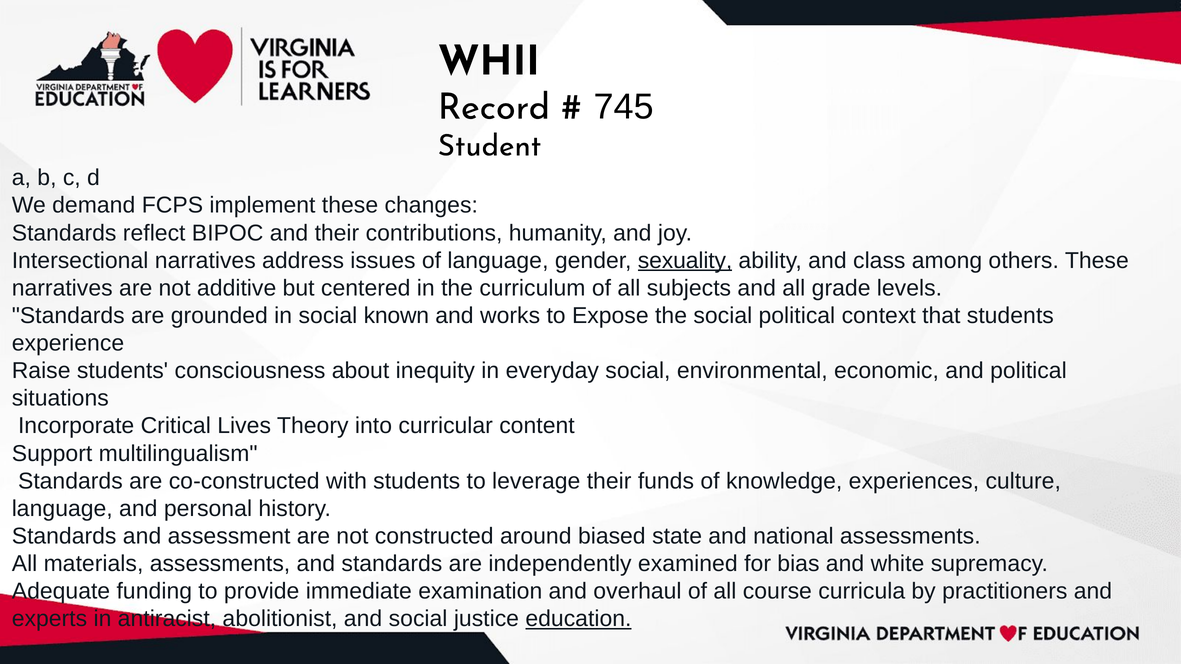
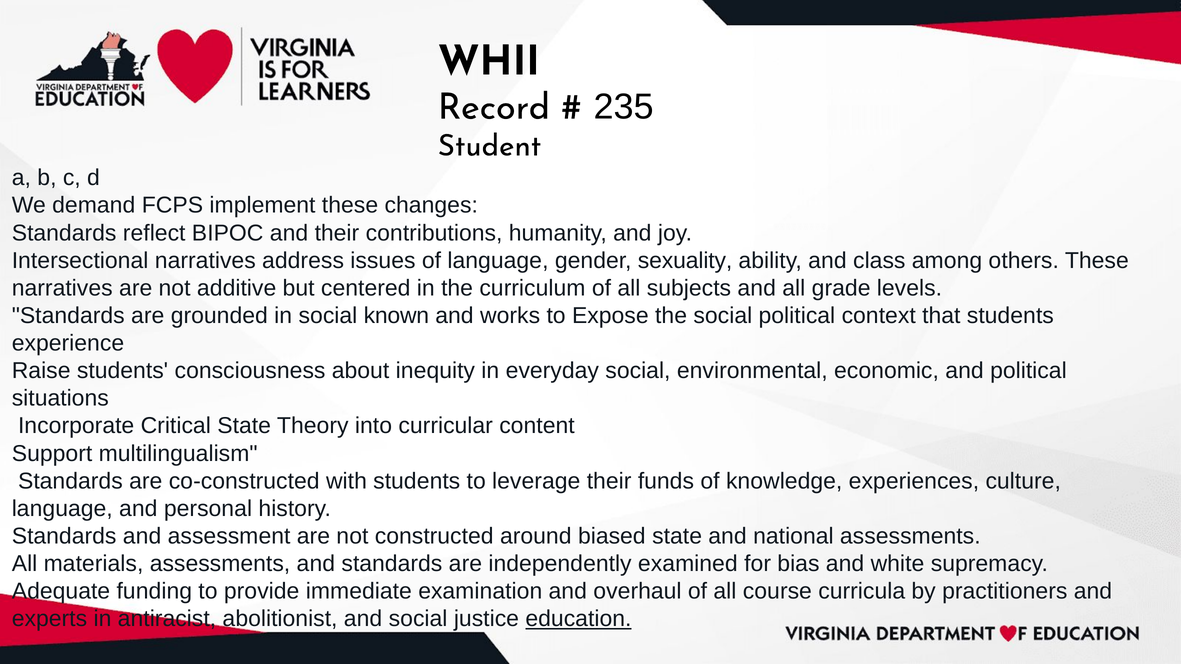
745: 745 -> 235 (624, 107)
sexuality underline: present -> none (685, 261)
Critical Lives: Lives -> State (244, 426)
